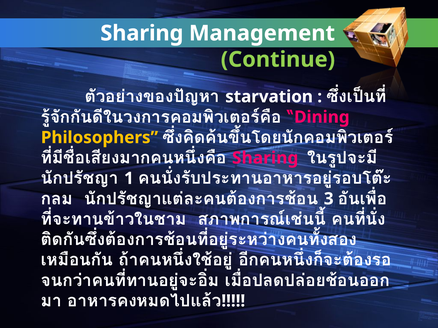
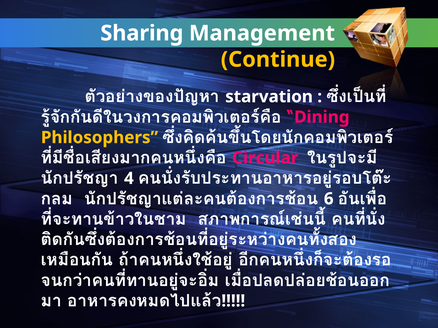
Continue colour: light green -> yellow (278, 60)
Sharing: Sharing -> Circular (265, 158)
1: 1 -> 4 (129, 179)
3: 3 -> 6 (329, 199)
